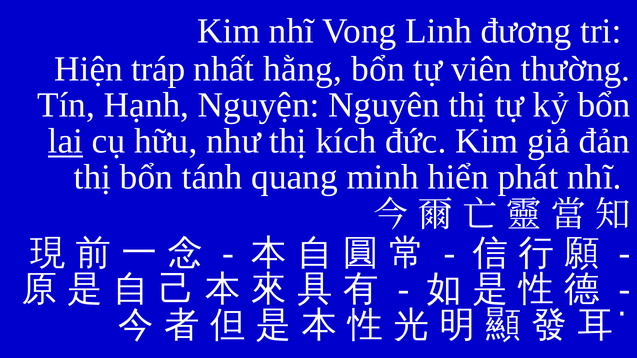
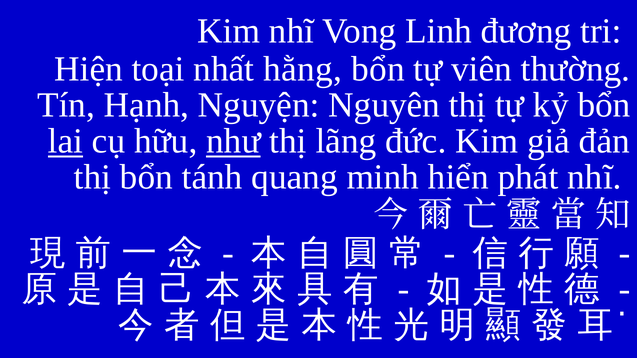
tráp: tráp -> toại (158, 69)
như underline: none -> present (233, 141)
kích: kích -> lãng (346, 141)
